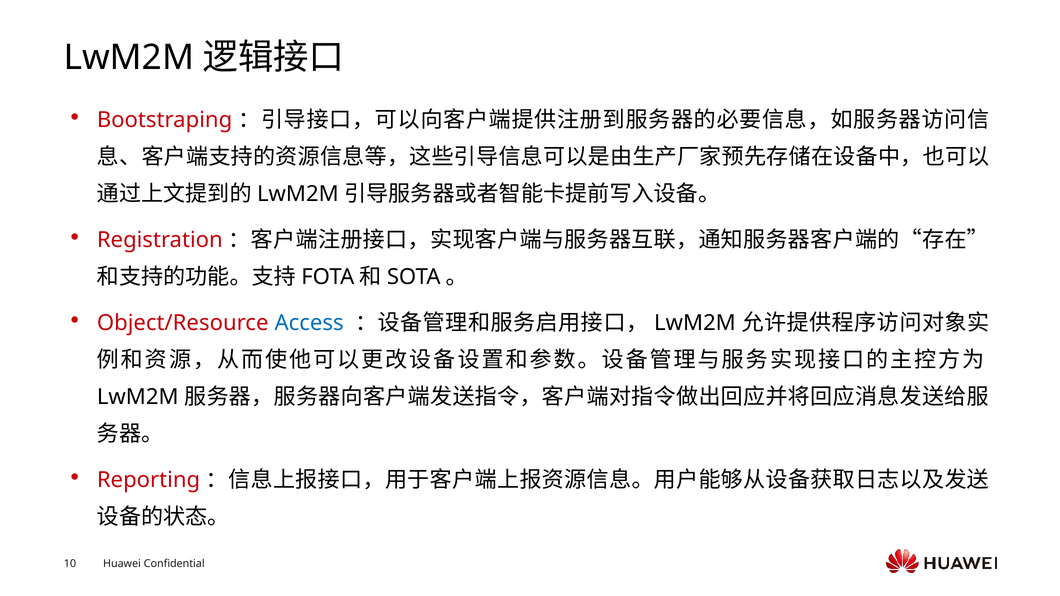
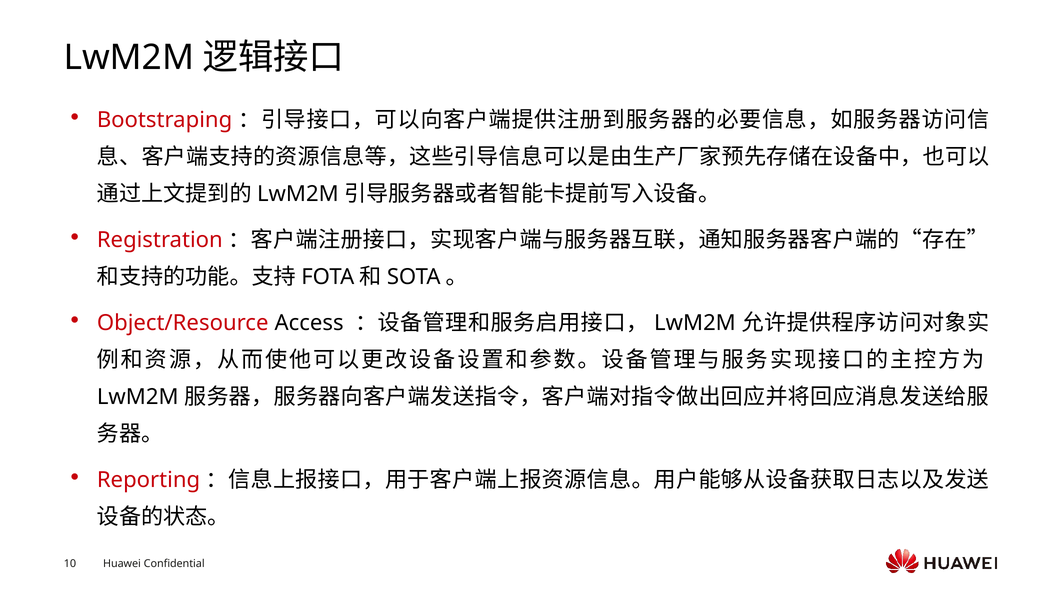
Access colour: blue -> black (309, 323)
